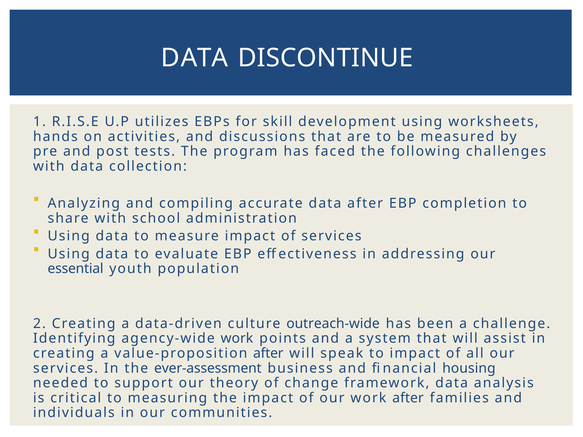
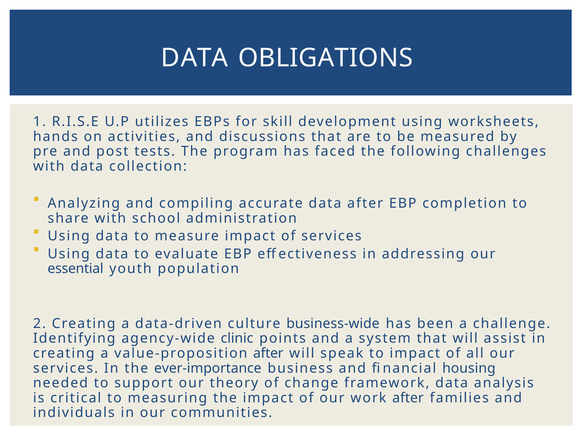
DISCONTINUE: DISCONTINUE -> OBLIGATIONS (326, 58)
outreach-wide: outreach-wide -> business-wide (333, 324)
agency-wide work: work -> clinic (237, 339)
ever-assessment: ever-assessment -> ever-importance (208, 368)
